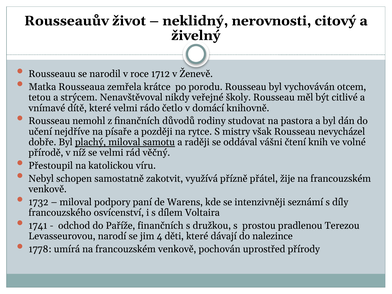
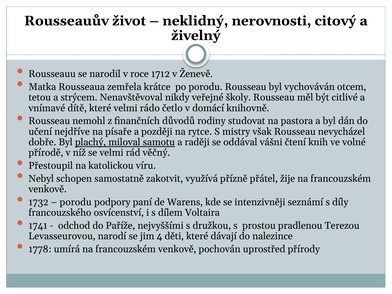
miloval: miloval -> porodu (76, 202)
Paříže finančních: finančních -> nejvyššími (161, 226)
